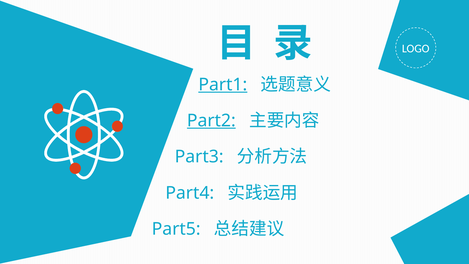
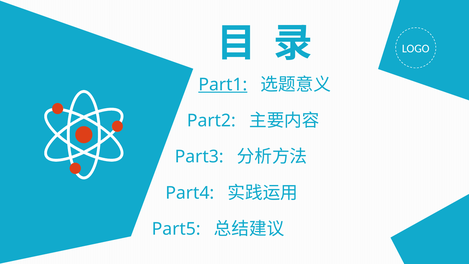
Part2 underline: present -> none (211, 121)
